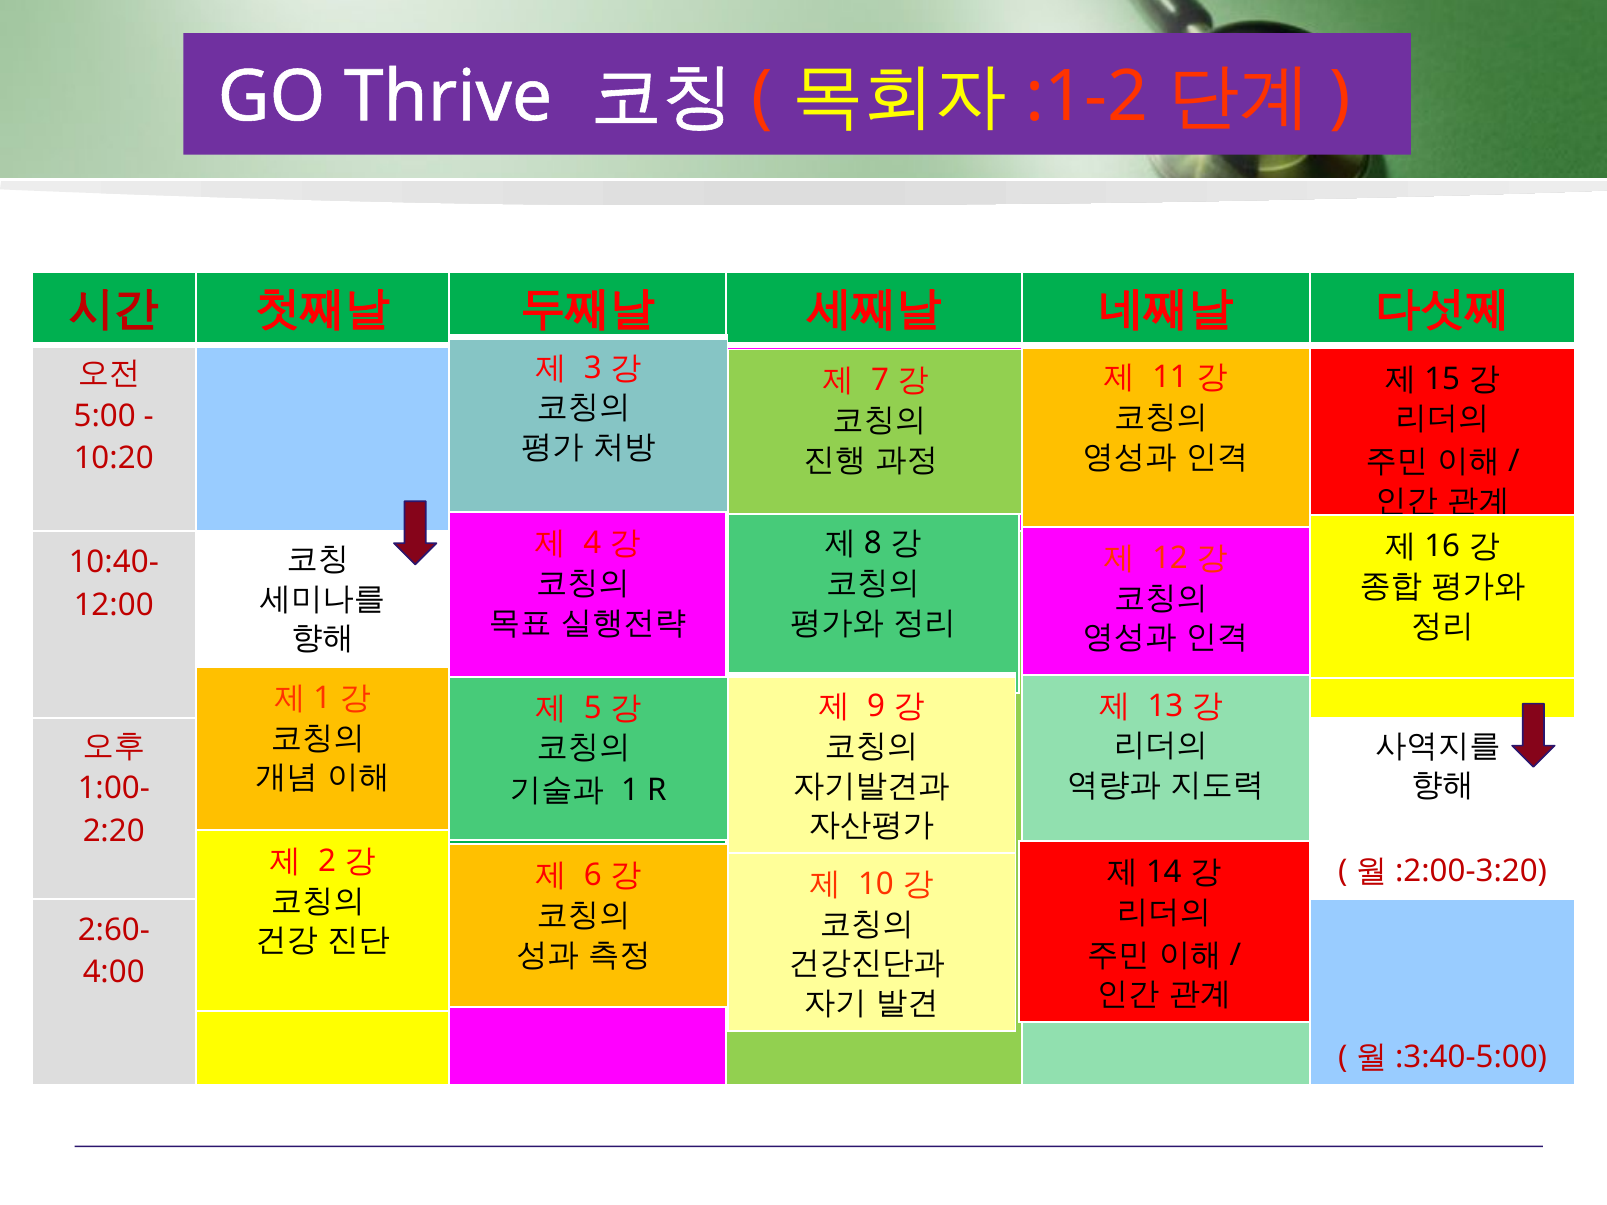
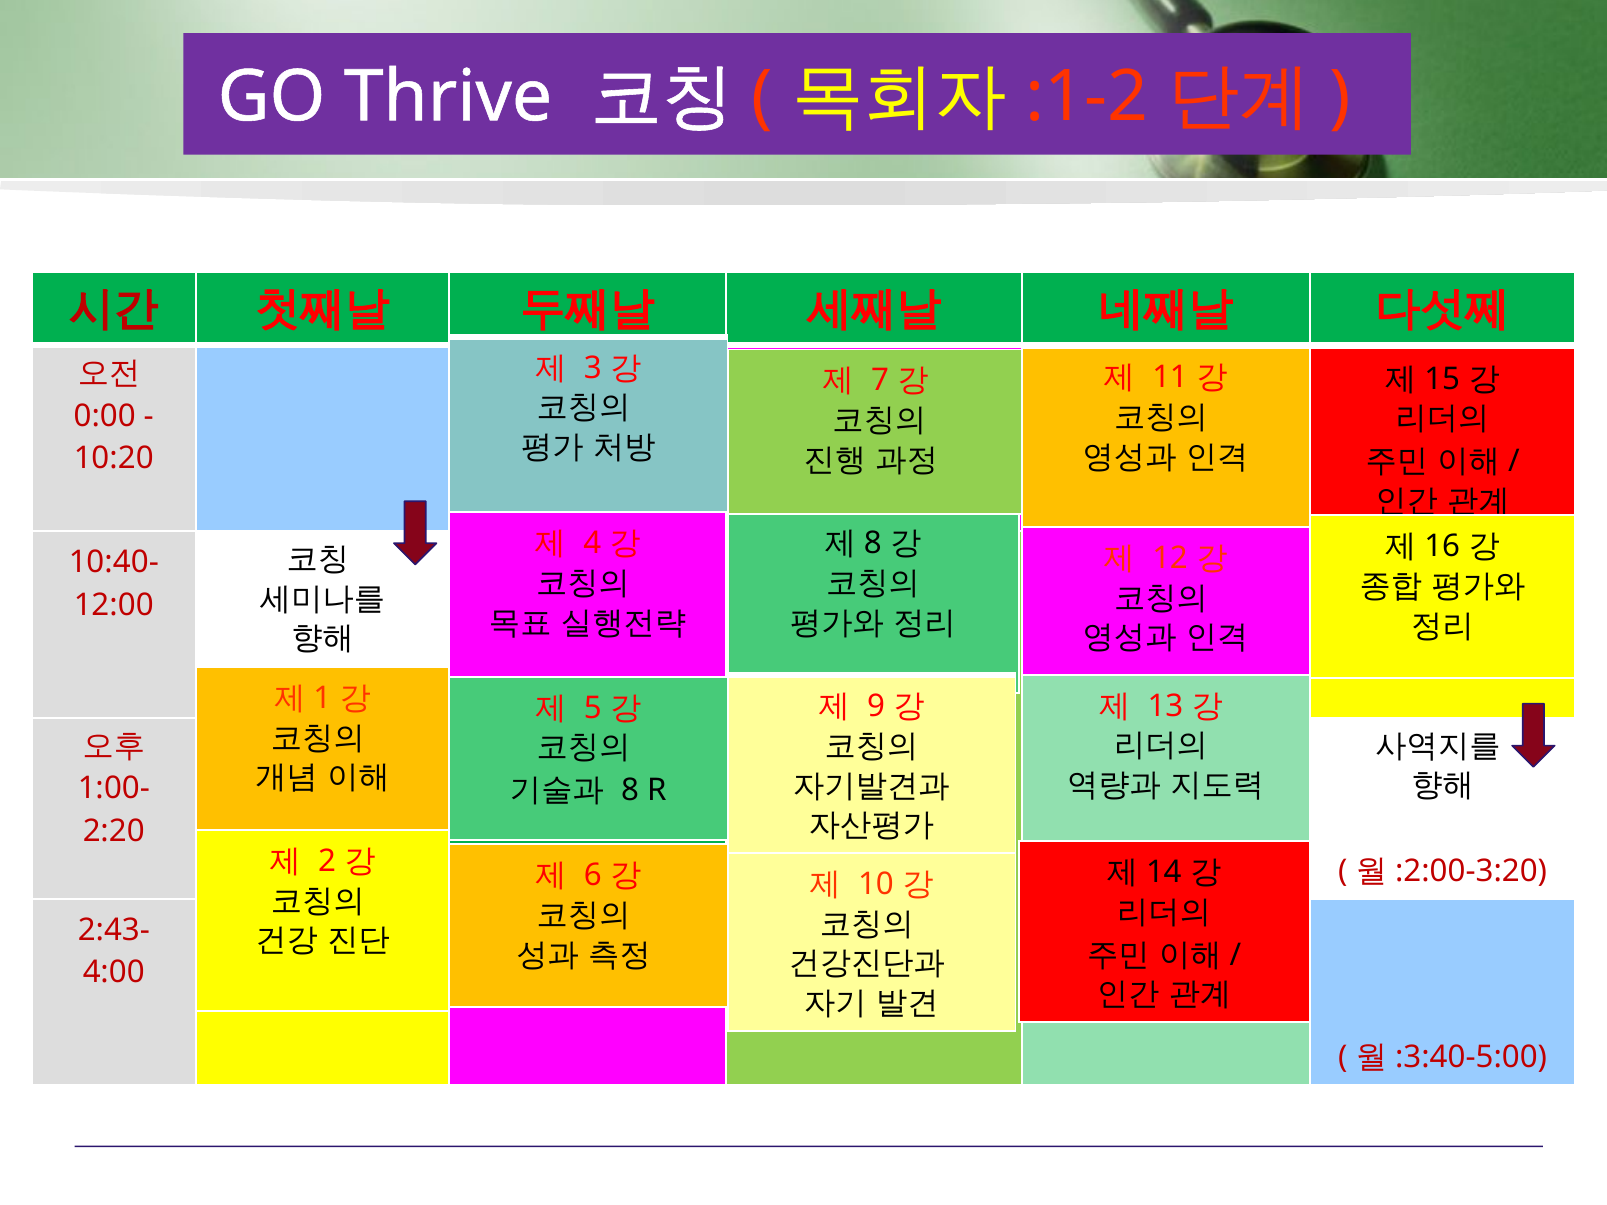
5:00: 5:00 -> 0:00 (105, 416)
1: 1 -> 8 (630, 791)
2:60-: 2:60- -> 2:43- (114, 930)
